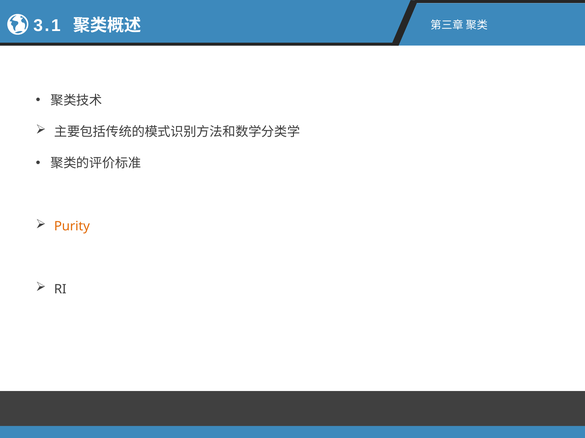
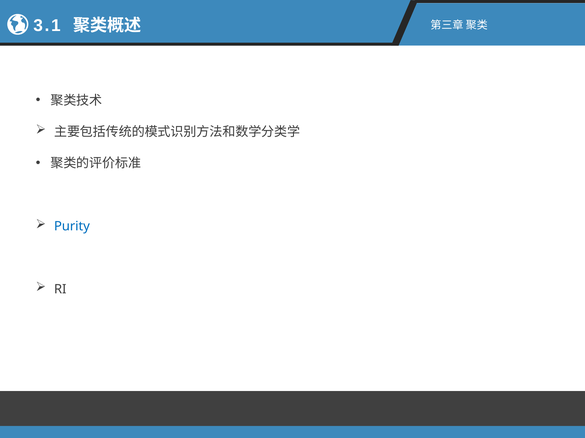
Purity colour: orange -> blue (72, 227)
